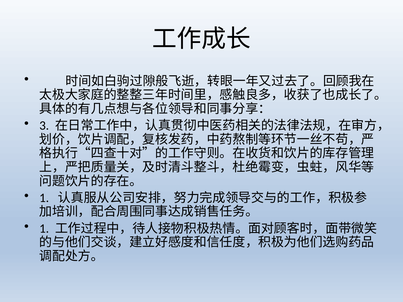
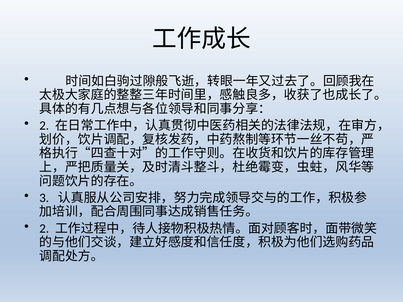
3: 3 -> 2 (44, 126)
1: 1 -> 3 (44, 198)
1: 1 -> 2 (44, 229)
